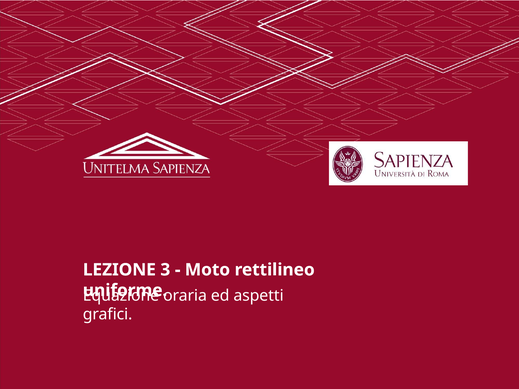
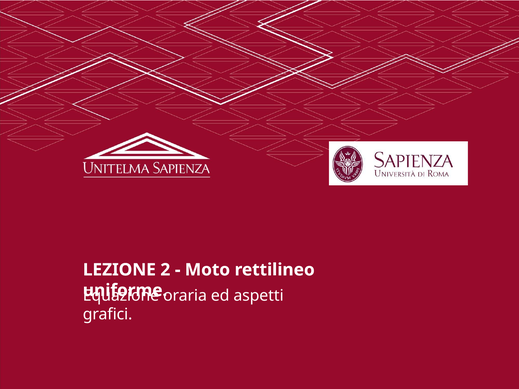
3: 3 -> 2 (165, 270)
